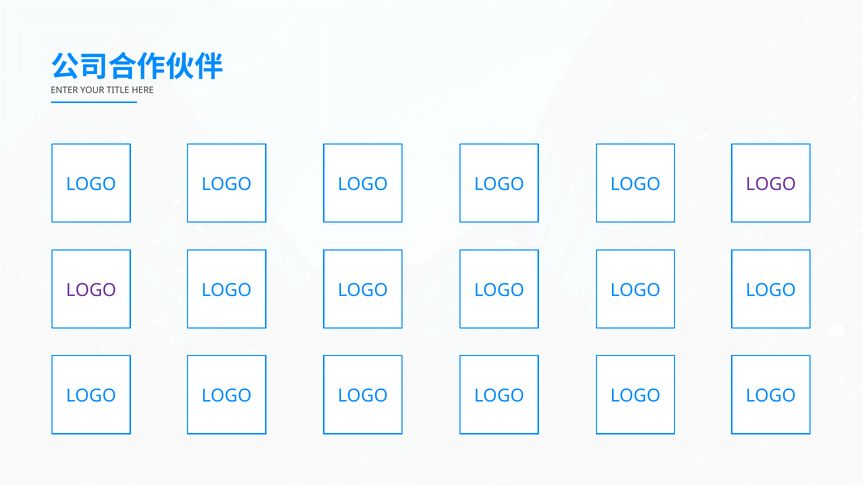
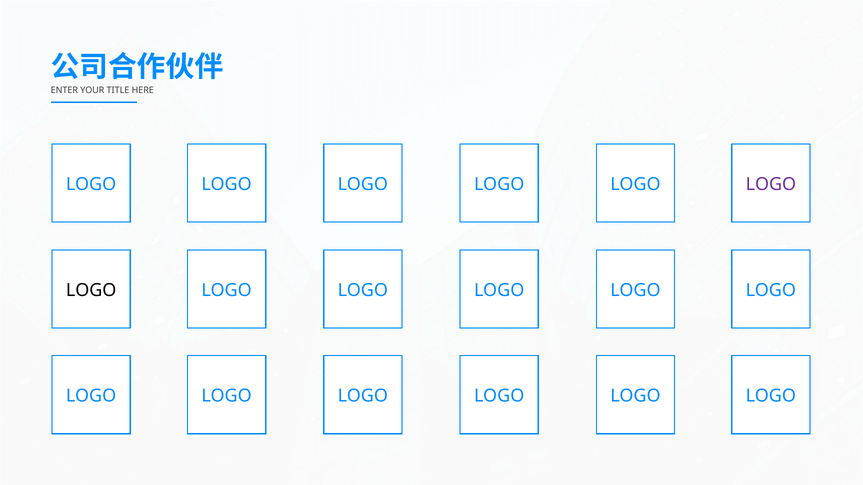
LOGO colour: purple -> black (91, 290)
